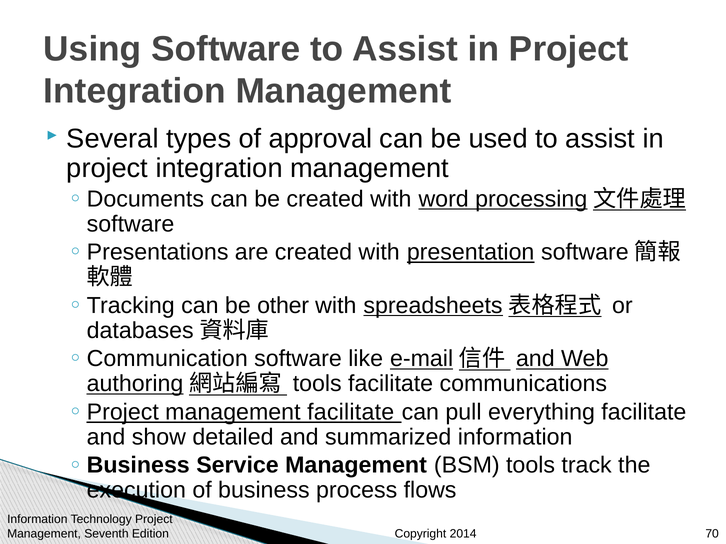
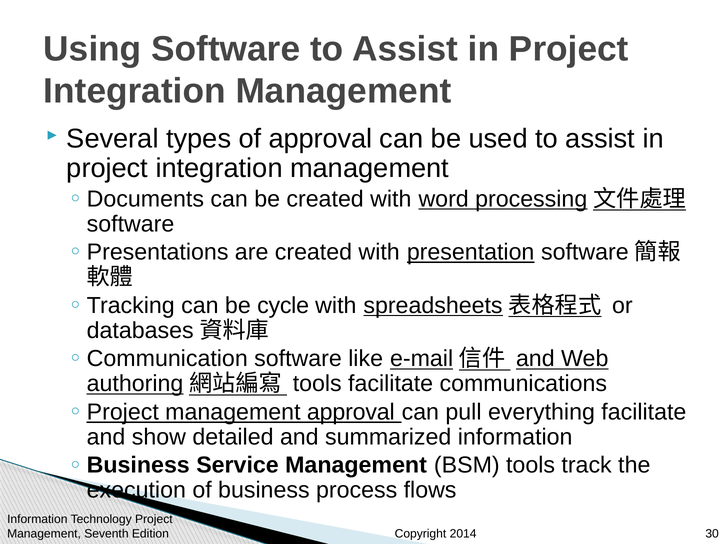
other: other -> cycle (283, 306)
management facilitate: facilitate -> approval (351, 412)
70: 70 -> 30 (712, 534)
